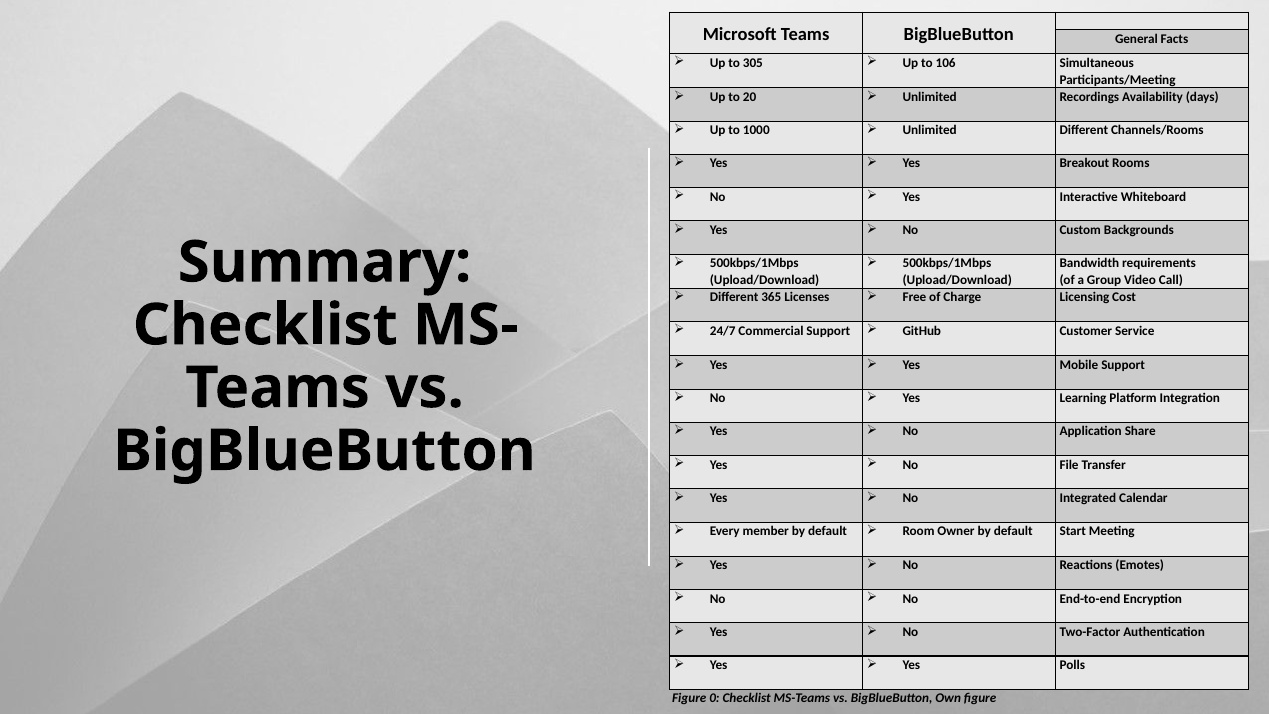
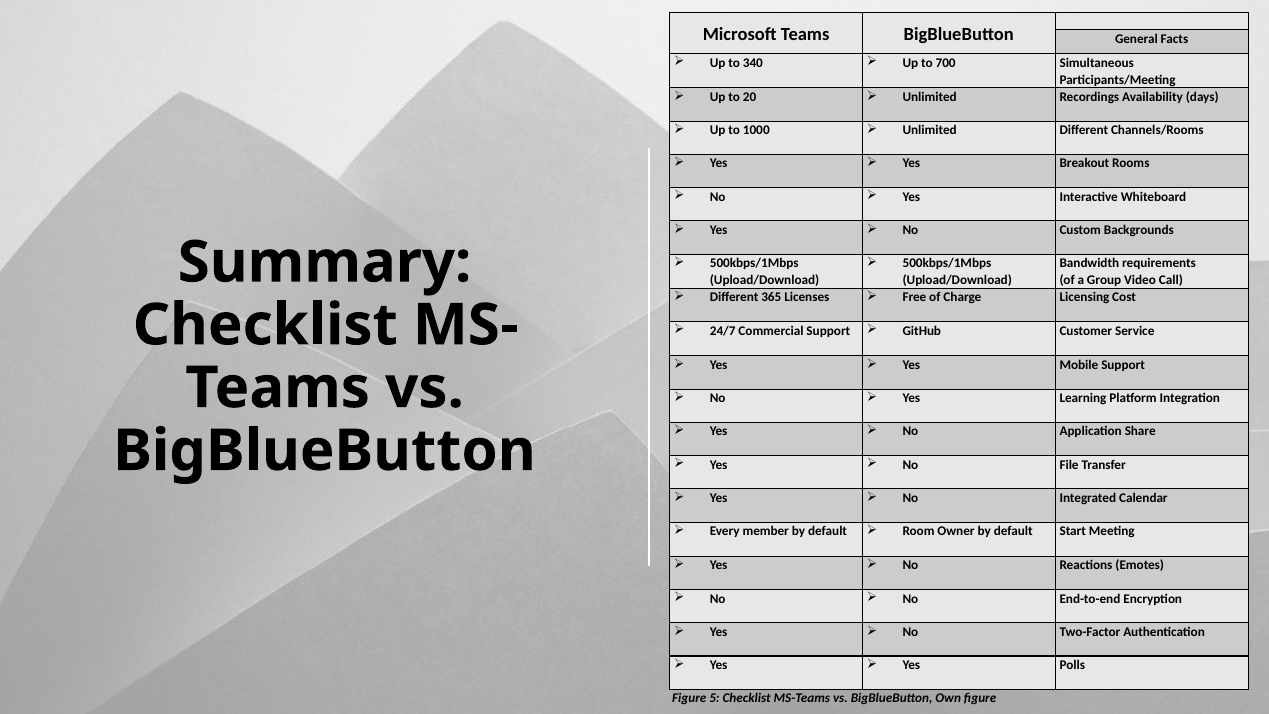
305: 305 -> 340 (753, 63)
106: 106 -> 700 (946, 63)
0: 0 -> 5 (714, 697)
